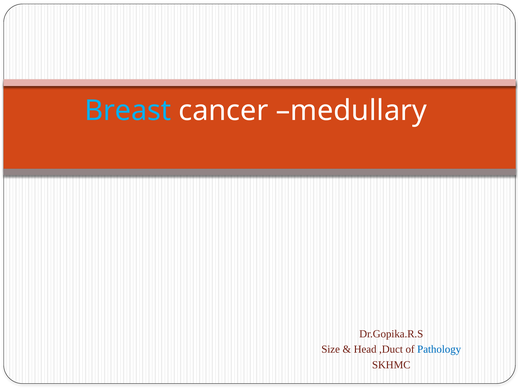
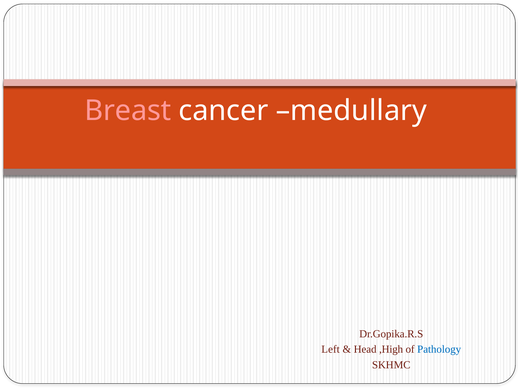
Breast colour: light blue -> pink (128, 111)
Size: Size -> Left (331, 350)
,Duct: ,Duct -> ,High (391, 350)
